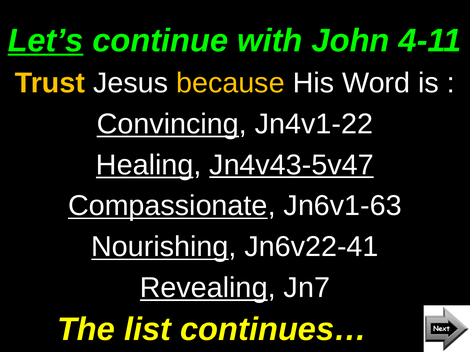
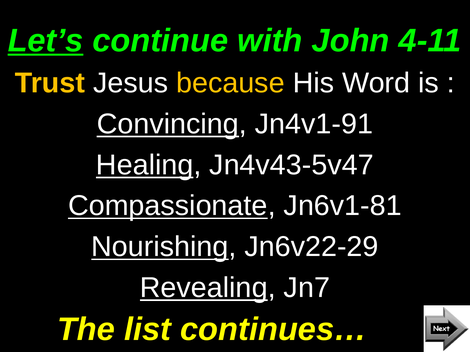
Jn4v1-22: Jn4v1-22 -> Jn4v1-91 (314, 124)
Jn4v43-5v47 underline: present -> none (292, 165)
Jn6v1-63: Jn6v1-63 -> Jn6v1-81 (343, 206)
Jn6v22-41: Jn6v22-41 -> Jn6v22-29 (312, 247)
